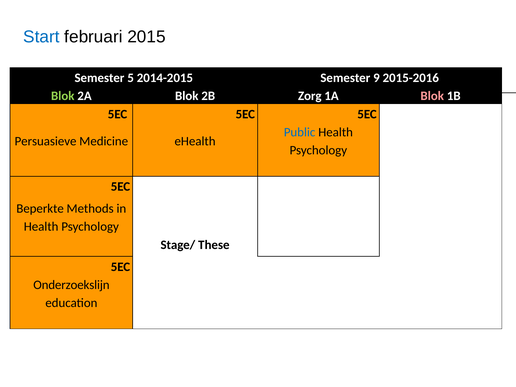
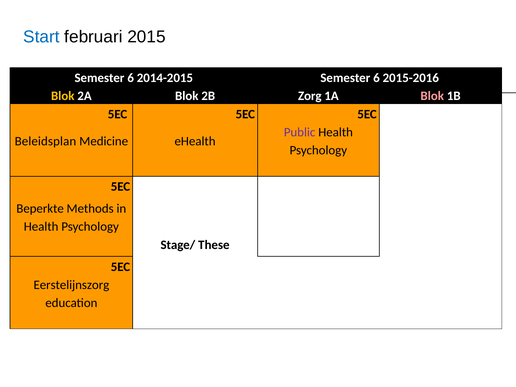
5: 5 -> 6 (131, 78)
2014-2015 Semester 9: 9 -> 6 (377, 78)
Blok colour: light green -> yellow (63, 96)
Public colour: blue -> purple (300, 132)
Persuasieve: Persuasieve -> Beleidsplan (45, 141)
Onderzoekslijn: Onderzoekslijn -> Eerstelijnszorg (71, 285)
